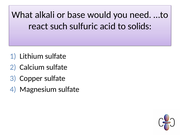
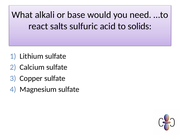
such: such -> salts (59, 26)
